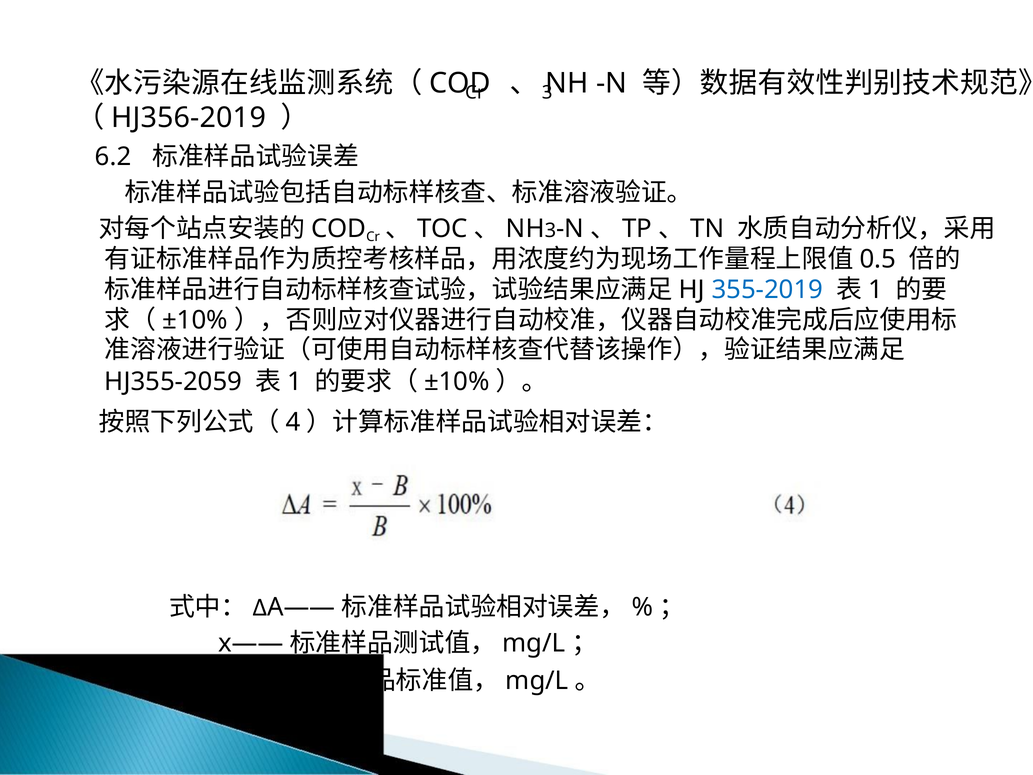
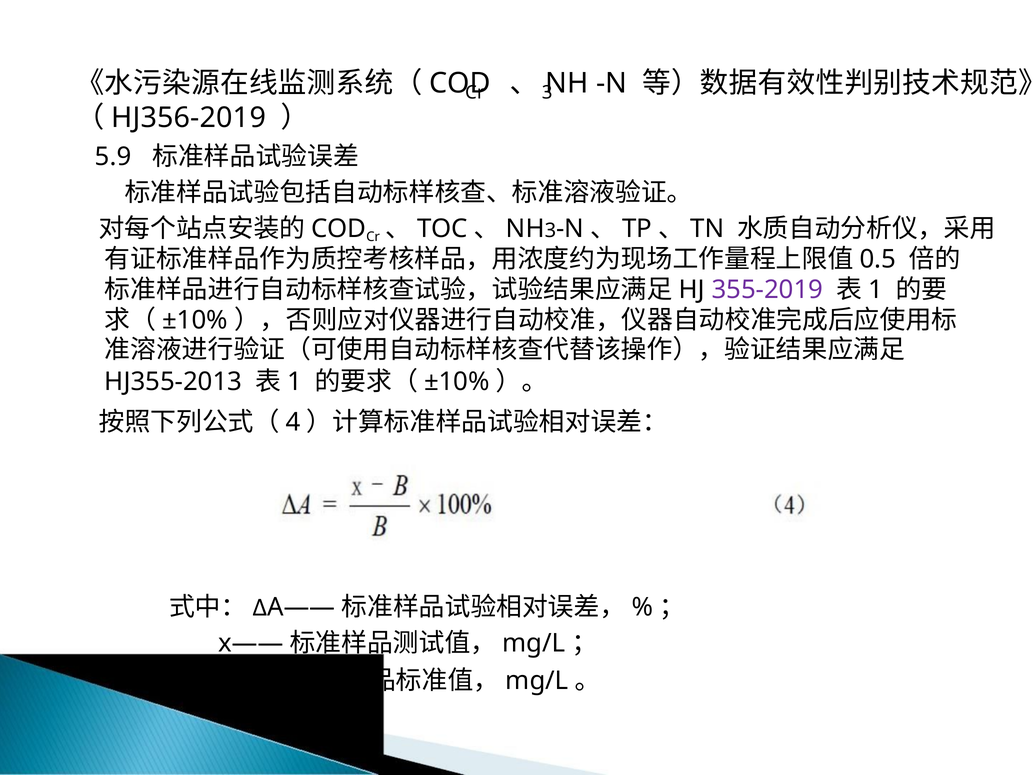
6.2: 6.2 -> 5.9 (113, 157)
355-2019 colour: blue -> purple (767, 290)
HJ355-2059: HJ355-2059 -> HJ355-2013 (173, 381)
